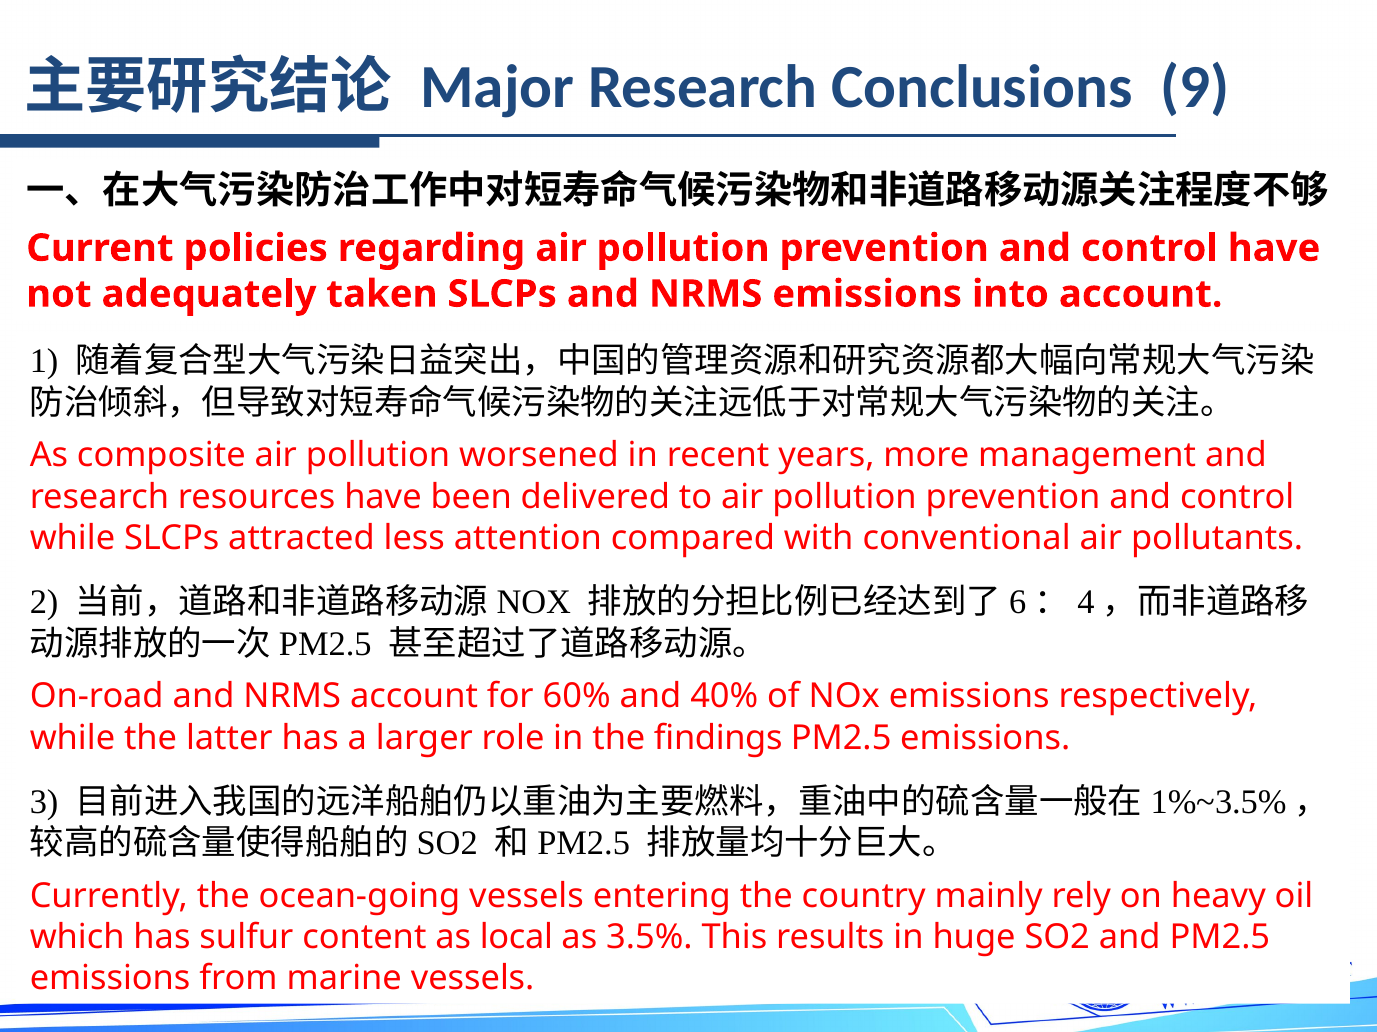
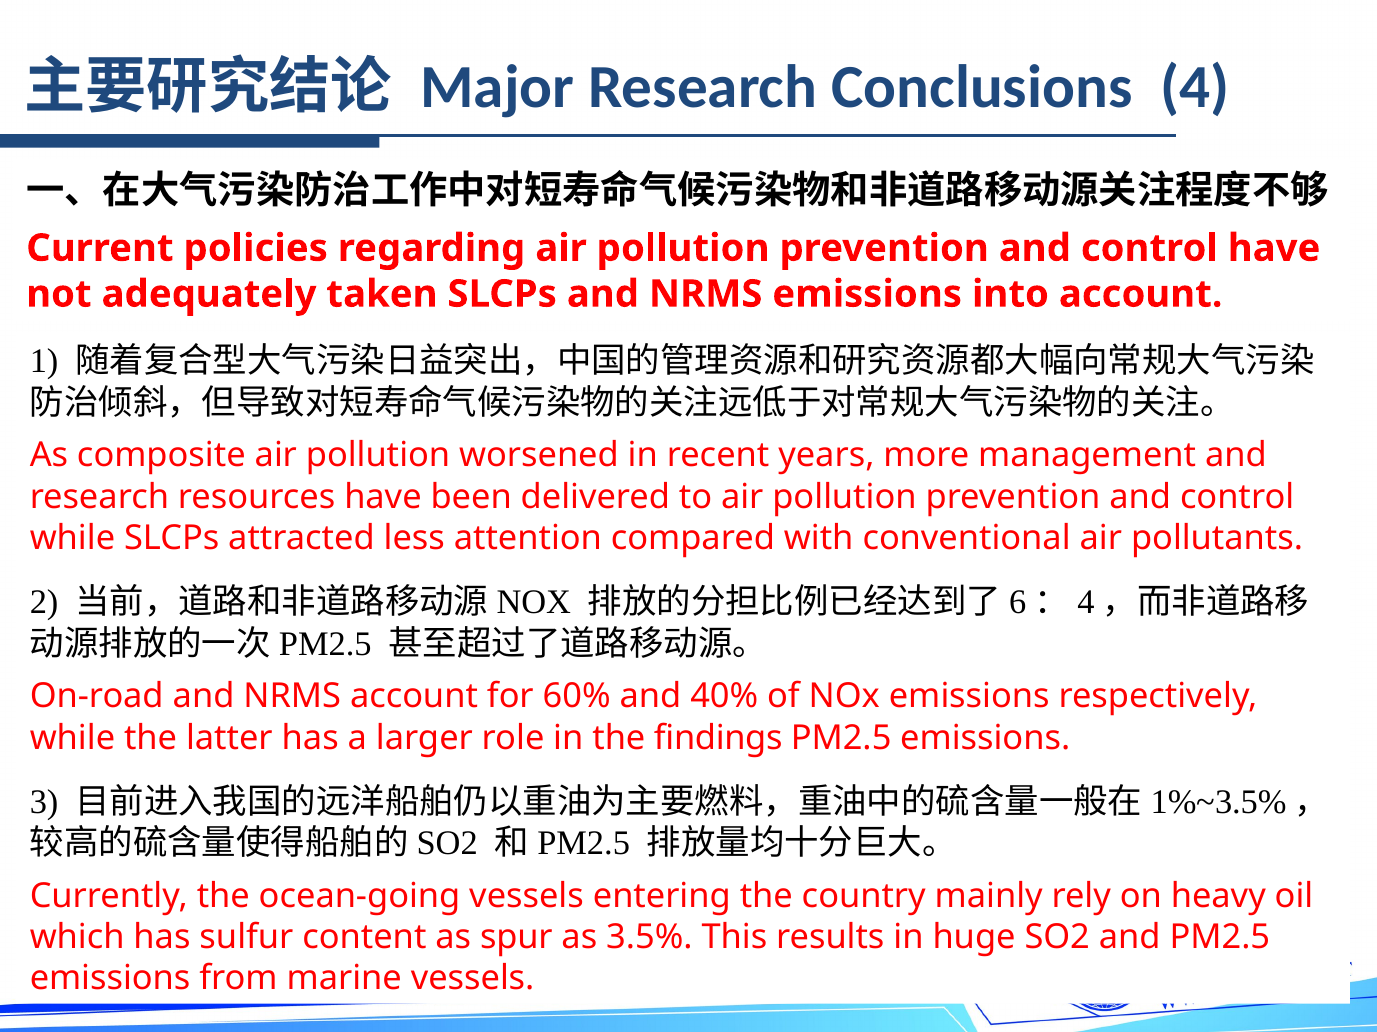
9: 9 -> 4 (1195, 88)
local: local -> spur (516, 938)
